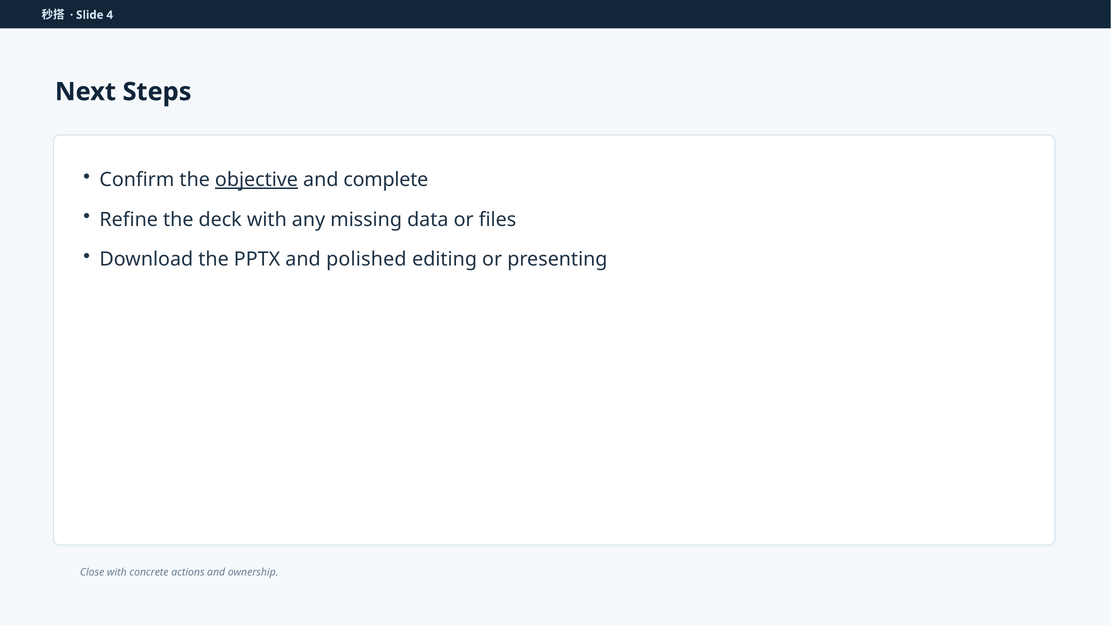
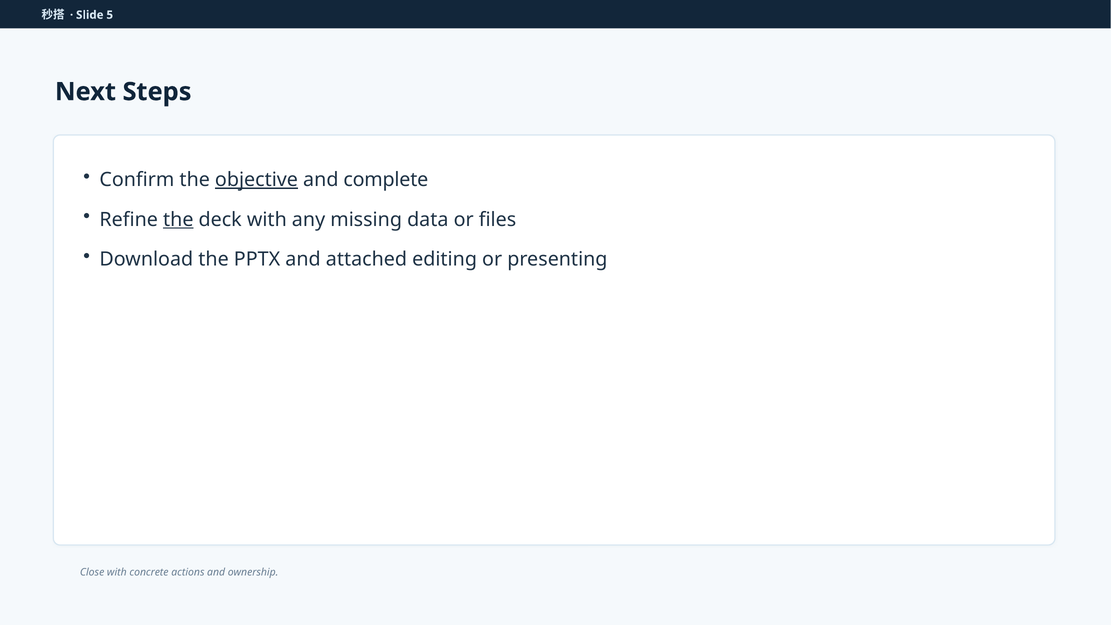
4: 4 -> 5 (110, 15)
the underline: none -> present (178, 220)
polished: polished -> attached (366, 259)
